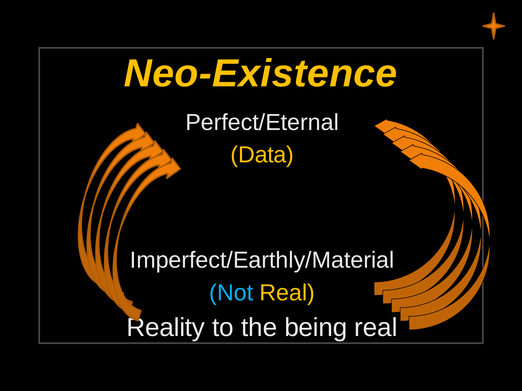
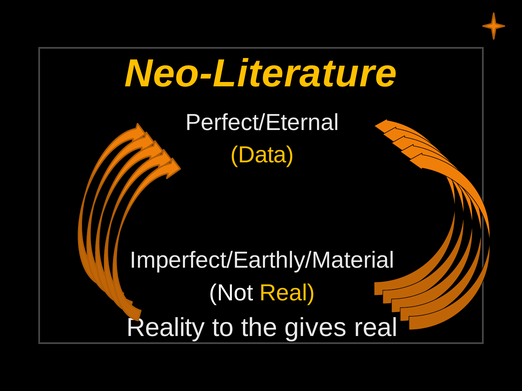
Neo-Existence: Neo-Existence -> Neo-Literature (261, 74)
Not colour: light blue -> white (231, 293)
being: being -> gives (316, 328)
